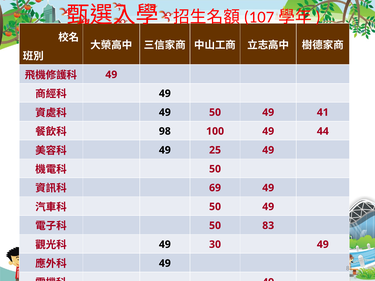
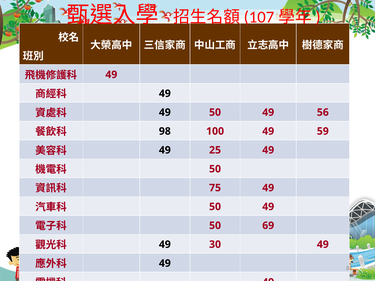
41: 41 -> 56 (323, 112)
44: 44 -> 59 (323, 131)
69: 69 -> 75 (215, 188)
83: 83 -> 69 (268, 226)
